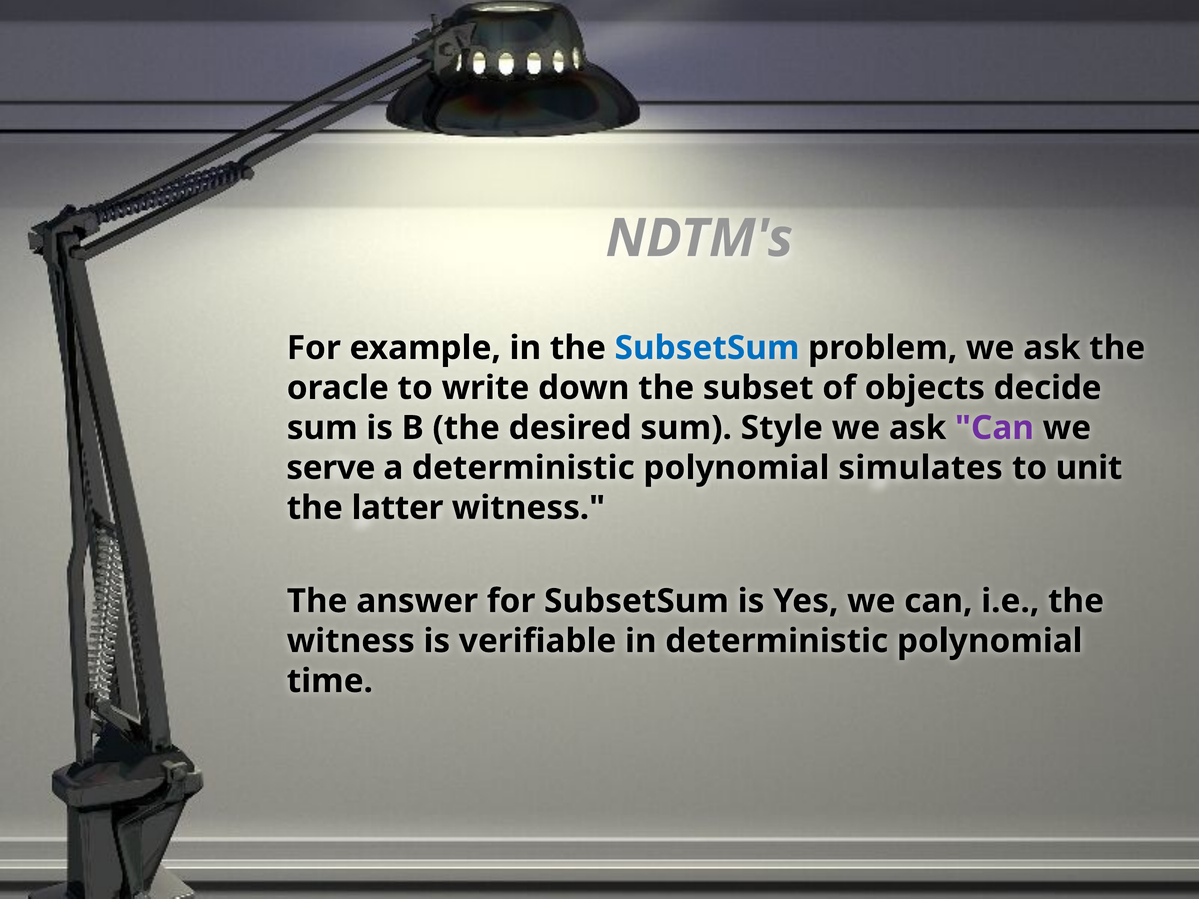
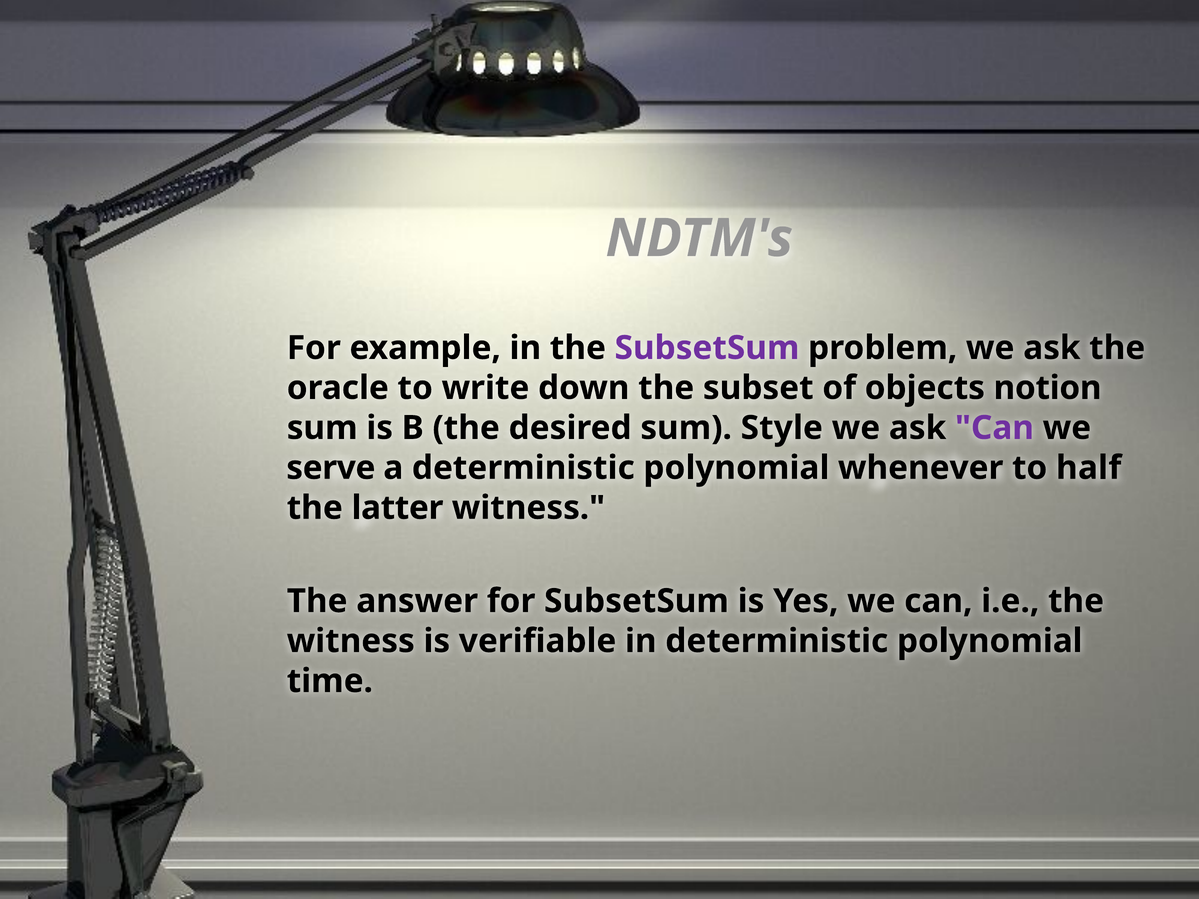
SubsetSum colour: blue -> purple (707, 348)
decide: decide -> notion (1048, 388)
simulates: simulates -> whenever (921, 468)
unit: unit -> half (1089, 468)
